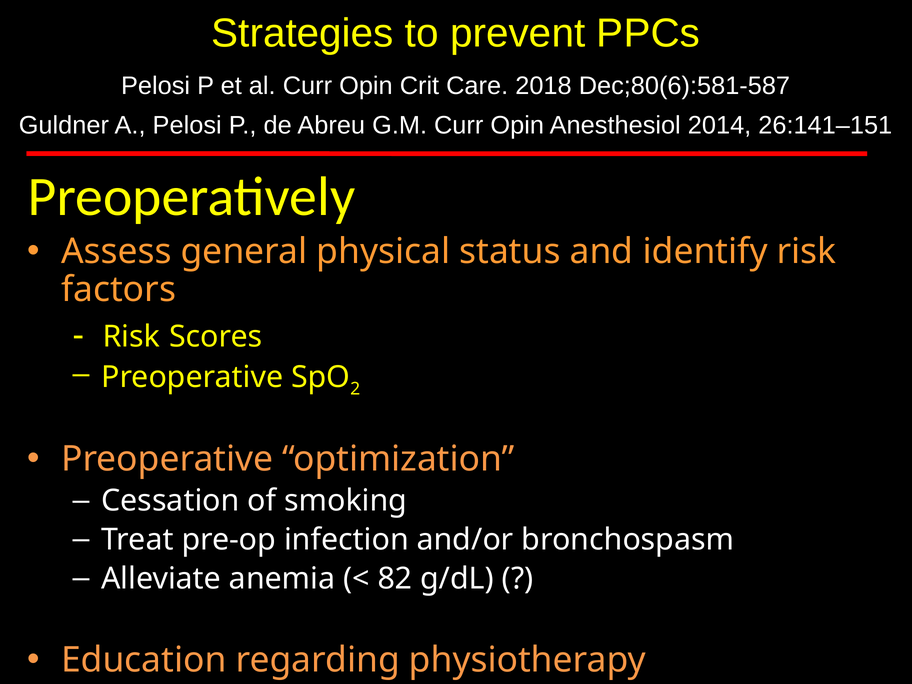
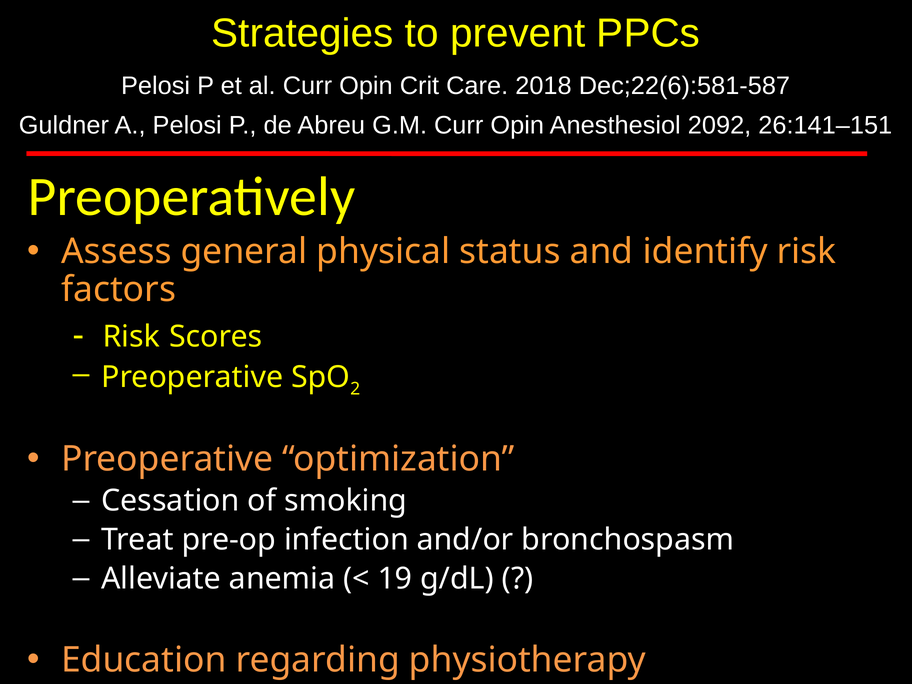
Dec;80(6):581-587: Dec;80(6):581-587 -> Dec;22(6):581-587 (684, 86)
2014: 2014 -> 2092 (720, 126)
82: 82 -> 19 (395, 578)
